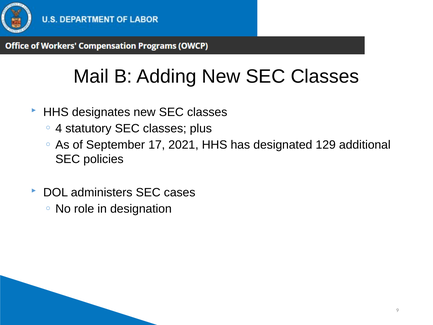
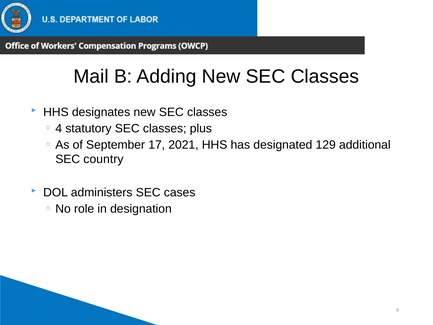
policies: policies -> country (103, 159)
